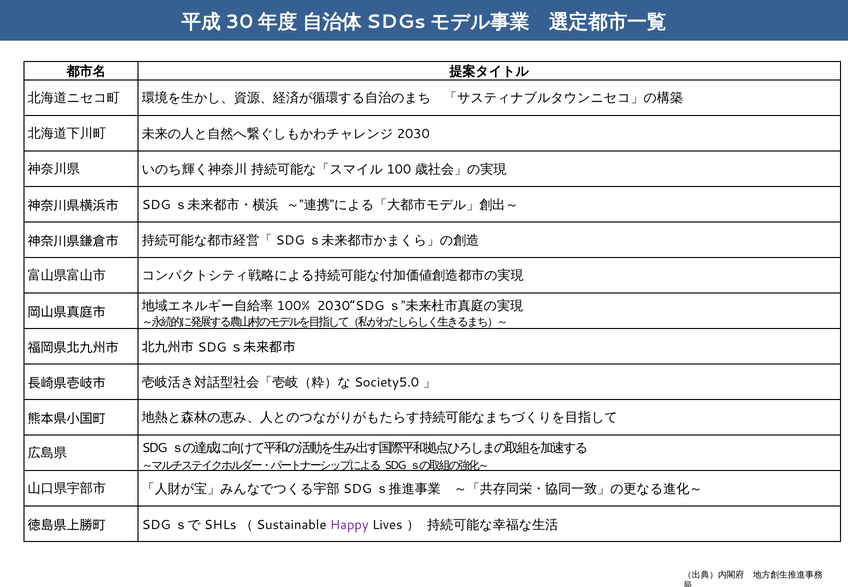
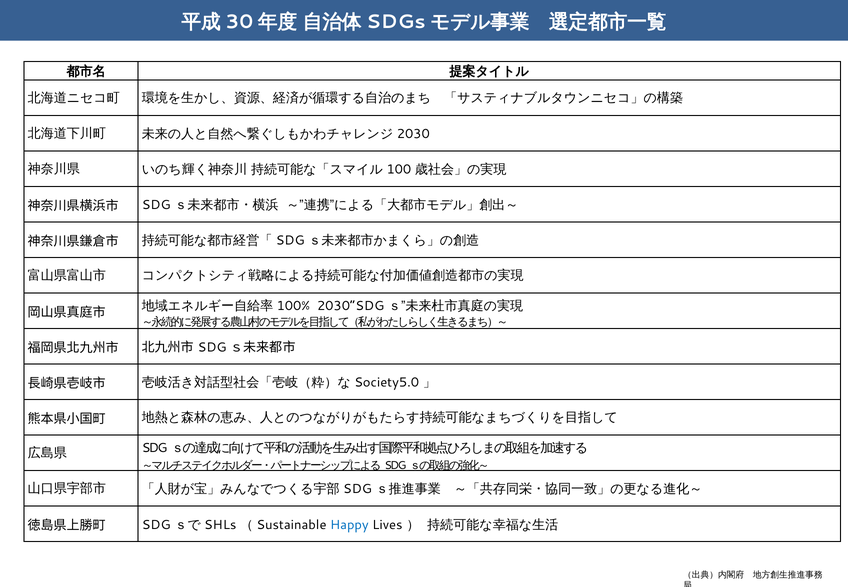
Happy colour: purple -> blue (349, 525)
